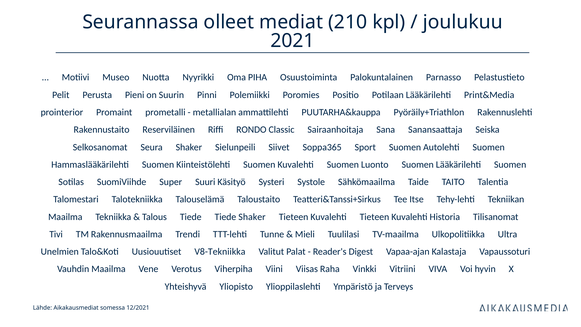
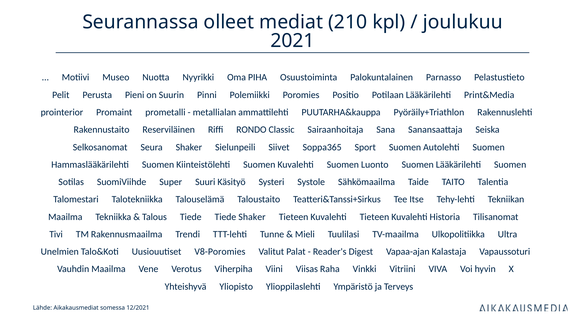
V8-Tekniikka: V8-Tekniikka -> V8-Poromies (220, 252)
